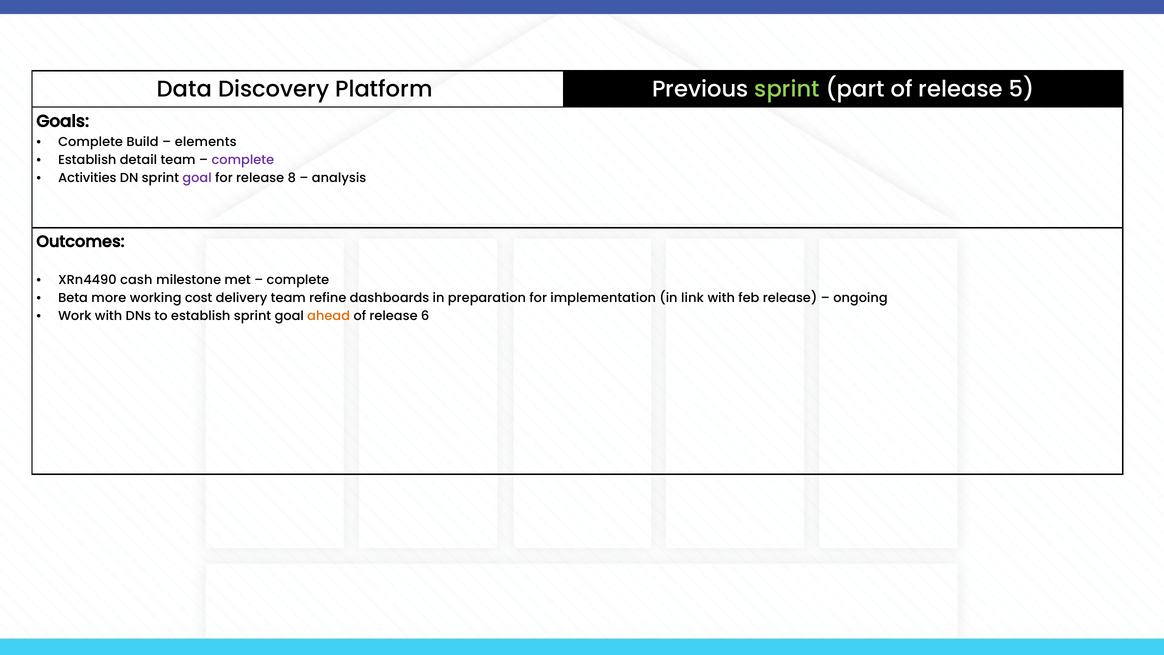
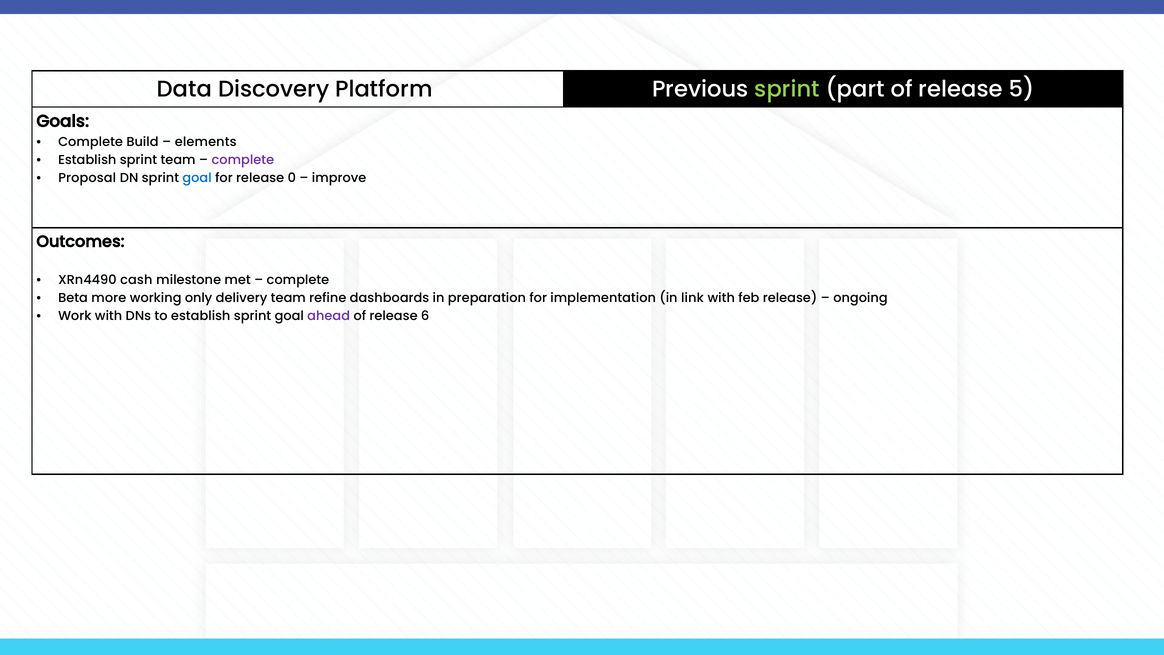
detail: detail -> sprint (138, 160)
Activities: Activities -> Proposal (87, 178)
goal colour: purple -> blue (197, 178)
8: 8 -> 0 (292, 178)
analysis: analysis -> improve (339, 178)
cost: cost -> only (199, 298)
ahead colour: orange -> purple (329, 316)
